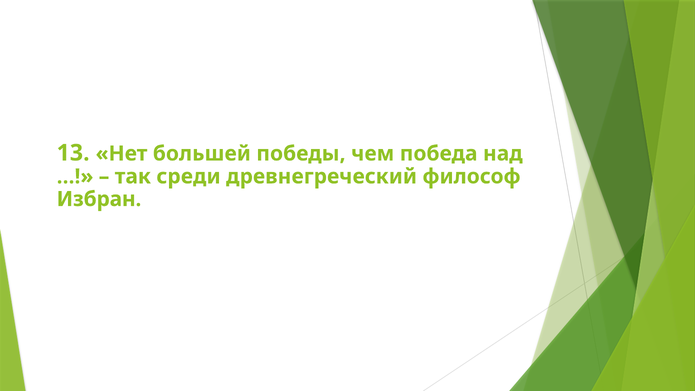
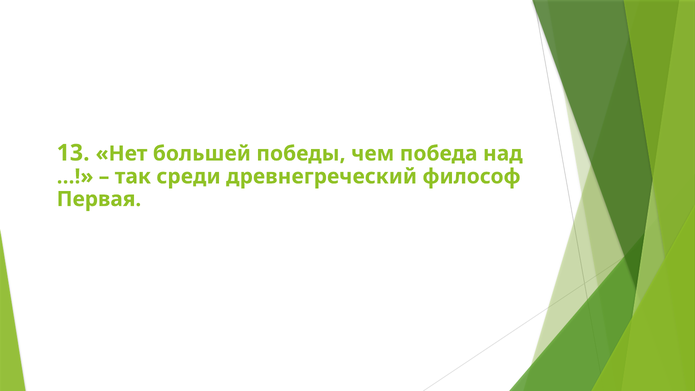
Избран: Избран -> Первая (99, 199)
